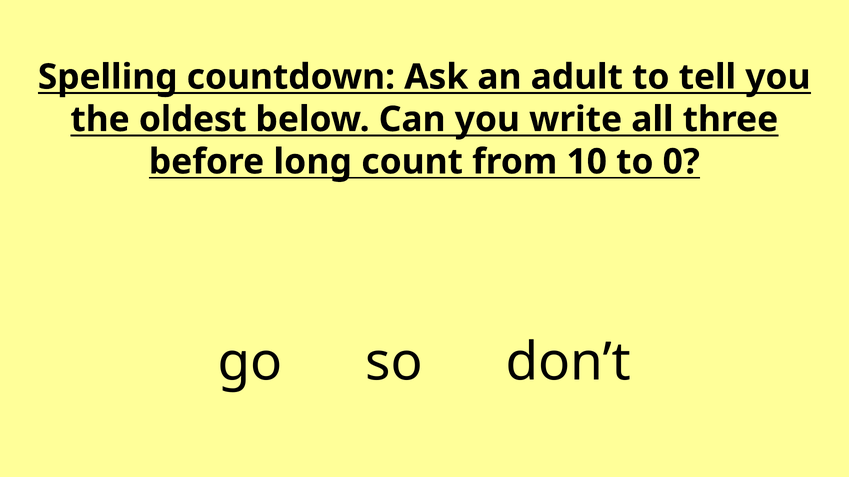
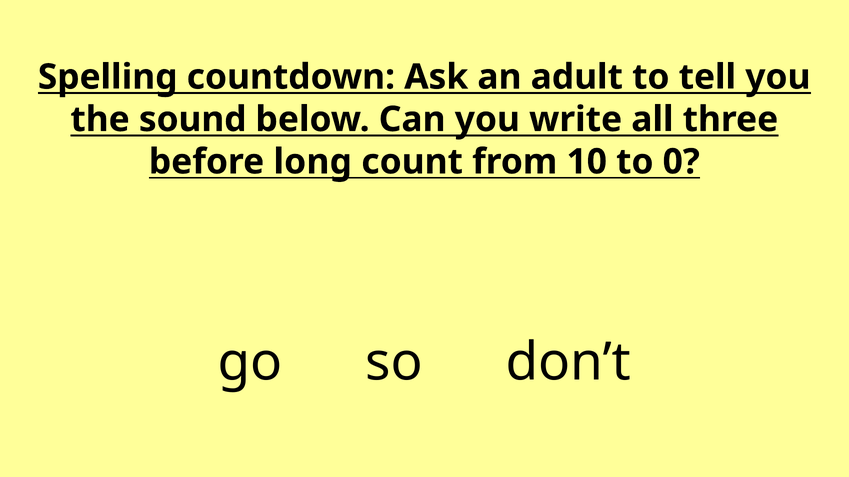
oldest: oldest -> sound (193, 120)
